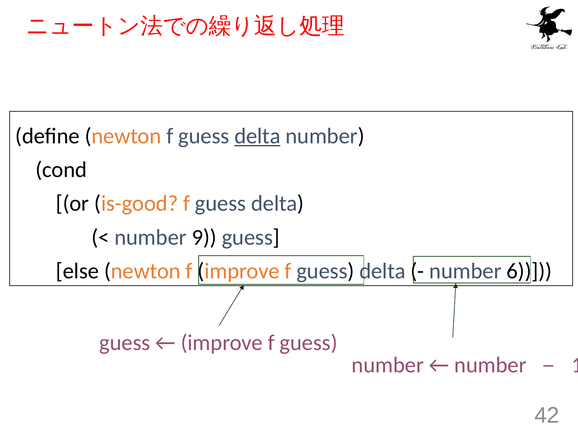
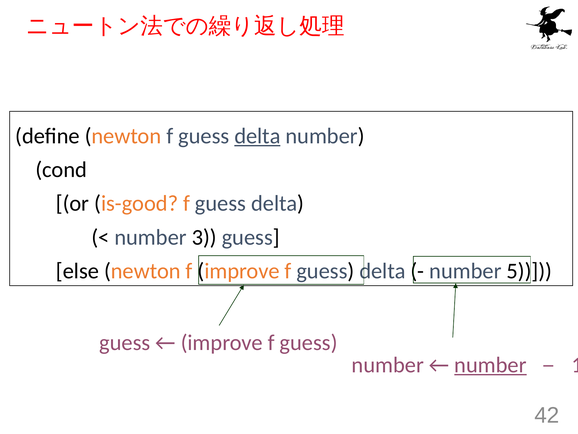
9: 9 -> 3 (204, 237)
6: 6 -> 5 (529, 271)
number underline: none -> present (490, 365)
